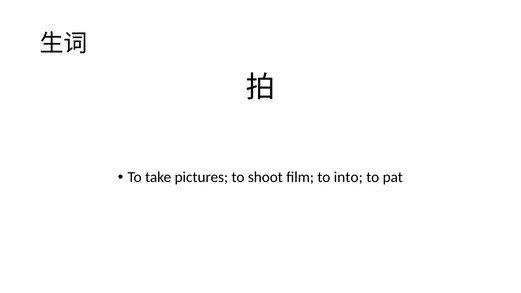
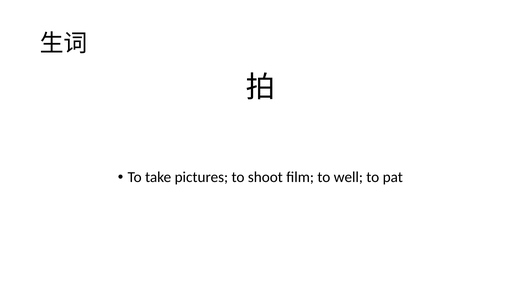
into: into -> well (348, 177)
